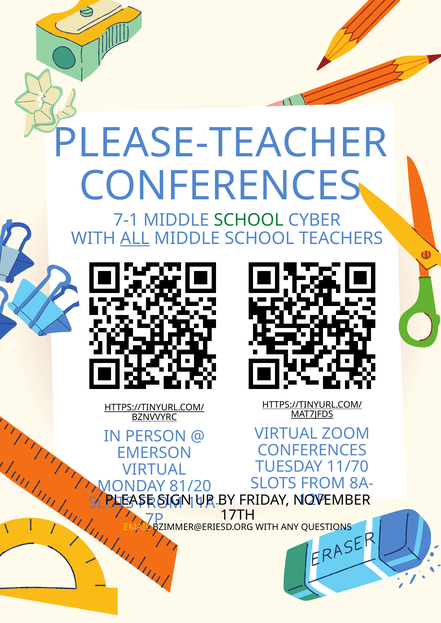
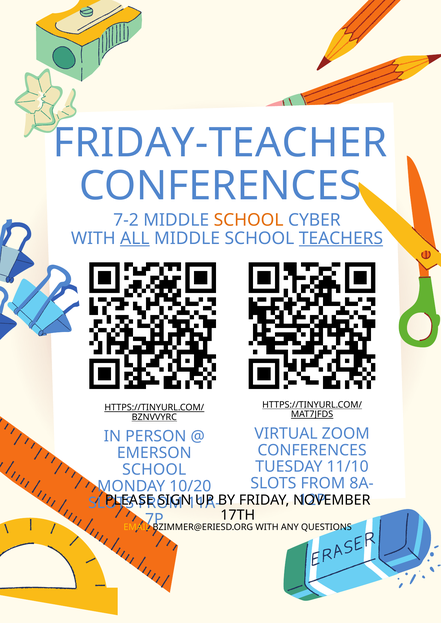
PLEASE-TEACHER: PLEASE-TEACHER -> FRIDAY-TEACHER (220, 143)
7-1: 7-1 -> 7-2 (126, 220)
SCHOOL colour: green -> orange (249, 220)
TEACHERS underline: none -> present (341, 238)
11/70: 11/70 -> 11/10 (348, 467)
VIRTUAL: VIRTUAL -> SCHOOL (154, 470)
81/20: 81/20 -> 10/20 (190, 486)
